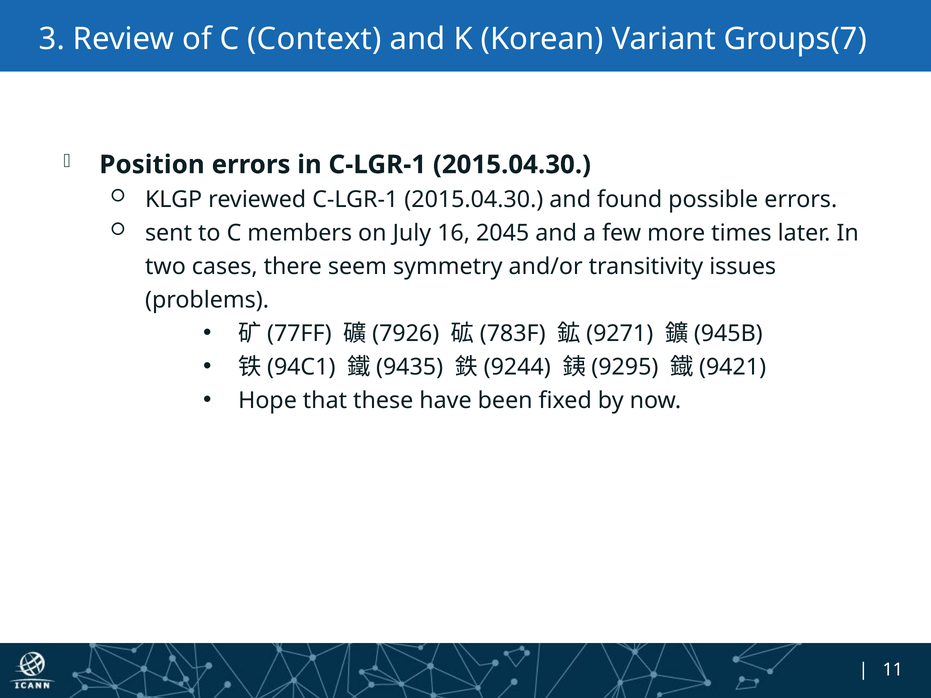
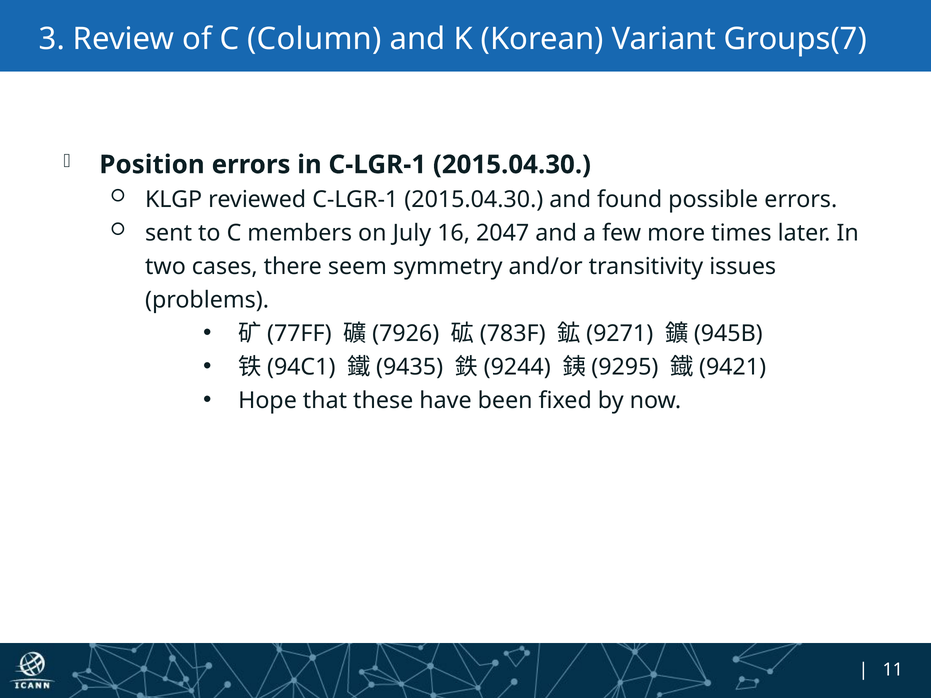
Context: Context -> Column (314, 39)
2045: 2045 -> 2047 (503, 233)
